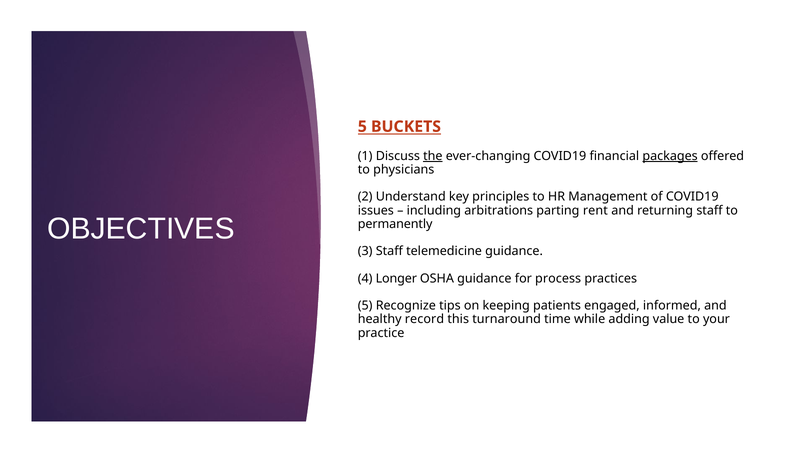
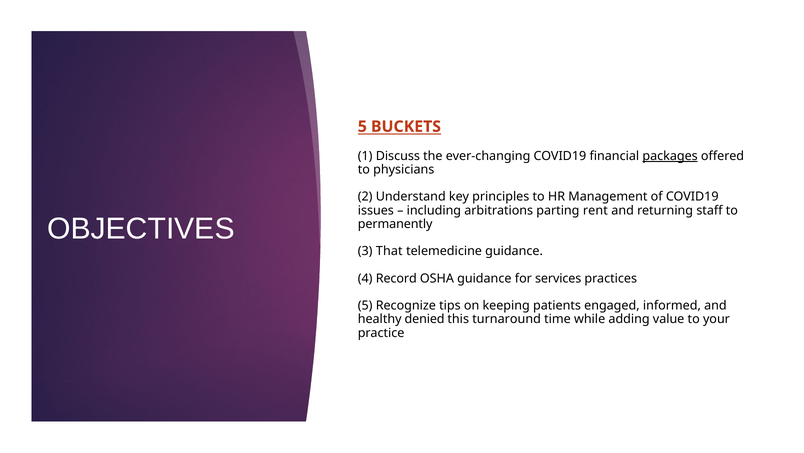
the underline: present -> none (433, 156)
3 Staff: Staff -> That (389, 251)
Longer: Longer -> Record (396, 278)
process: process -> services (558, 278)
record: record -> denied (425, 319)
